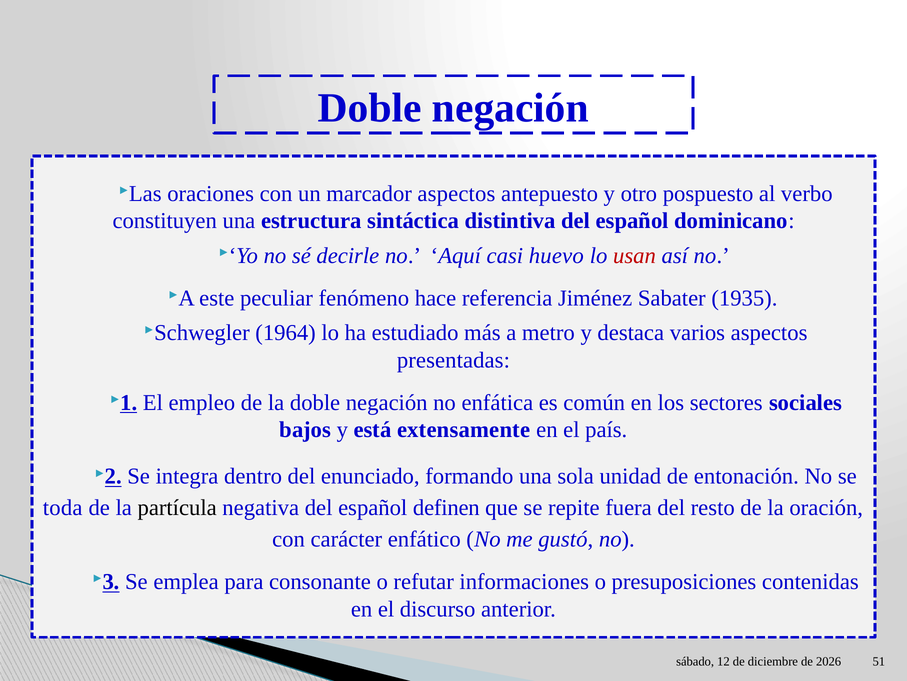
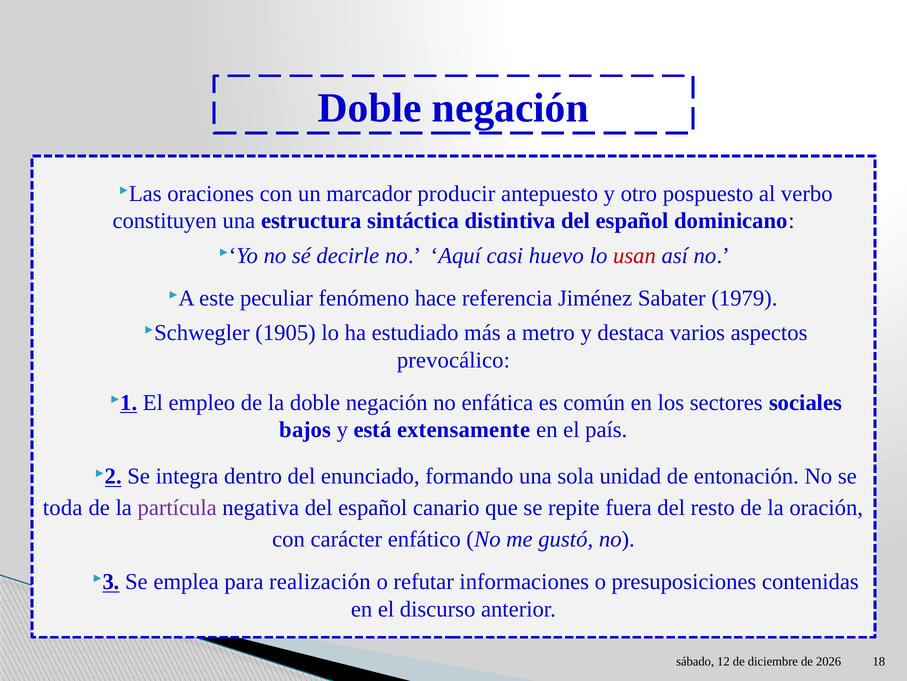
marcador aspectos: aspectos -> producir (456, 193)
1935: 1935 -> 1979 (744, 298)
1964: 1964 -> 1905 (286, 333)
presentadas: presentadas -> prevocálico (453, 360)
partícula colour: black -> purple (177, 507)
definen: definen -> canario (446, 507)
consonante: consonante -> realización (320, 581)
51: 51 -> 18 (879, 661)
